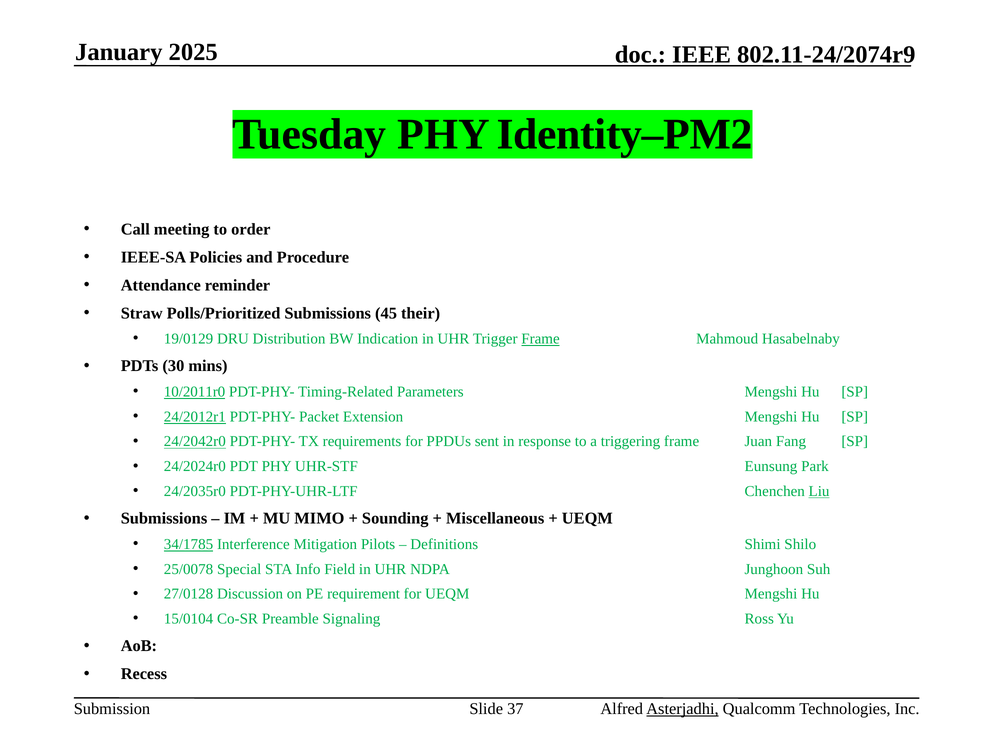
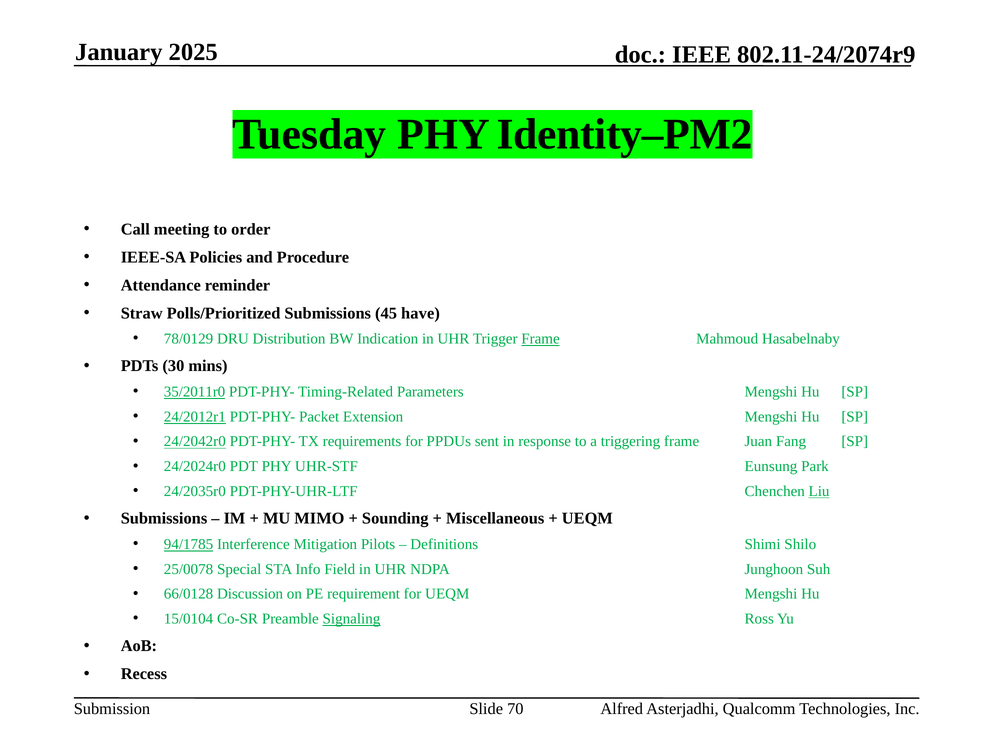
their: their -> have (420, 313)
19/0129: 19/0129 -> 78/0129 (189, 339)
10/2011r0: 10/2011r0 -> 35/2011r0 (195, 392)
34/1785: 34/1785 -> 94/1785 (189, 544)
27/0128: 27/0128 -> 66/0128 (189, 594)
Signaling underline: none -> present (351, 619)
37: 37 -> 70 (515, 709)
Asterjadhi underline: present -> none (682, 709)
